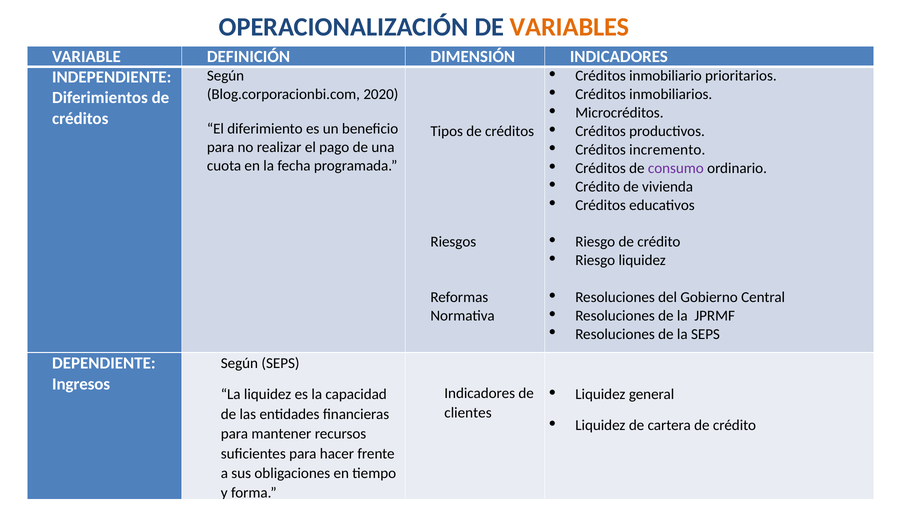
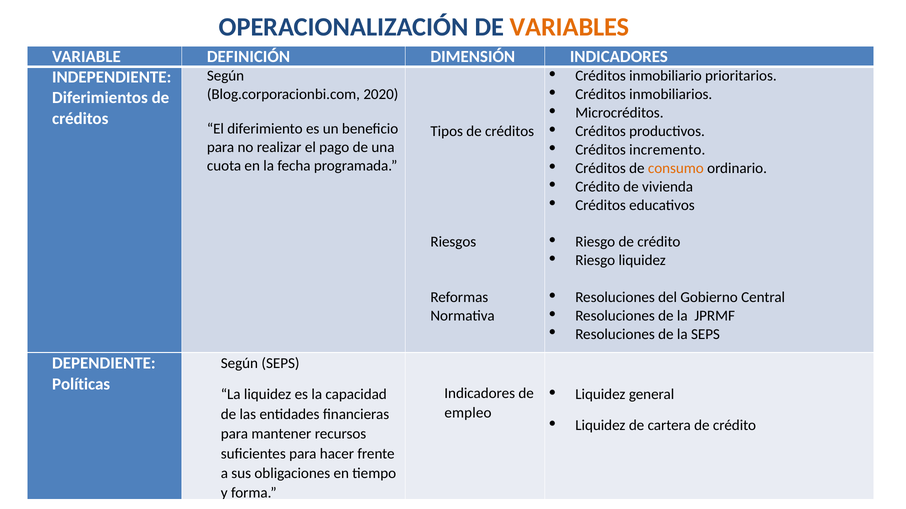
consumo colour: purple -> orange (676, 168)
Ingresos: Ingresos -> Políticas (81, 384)
clientes: clientes -> empleo (468, 413)
